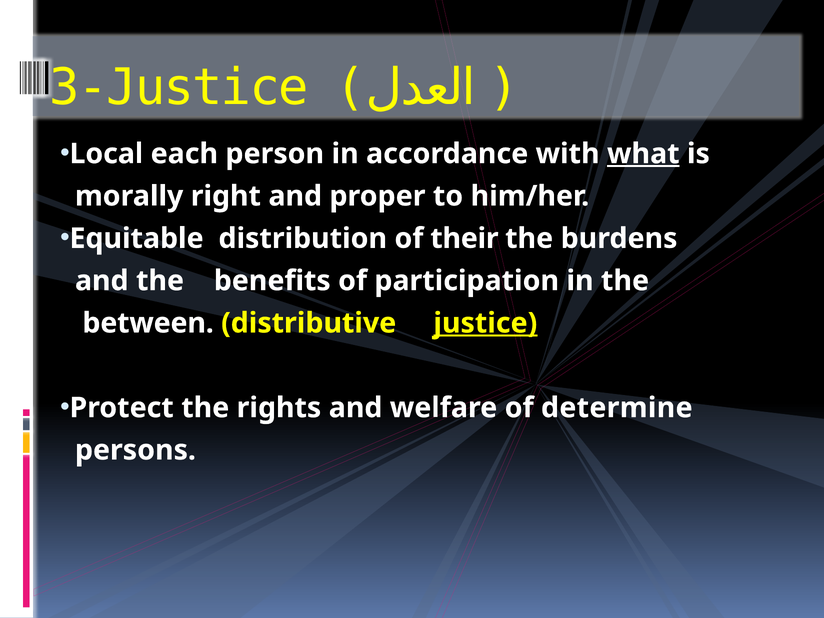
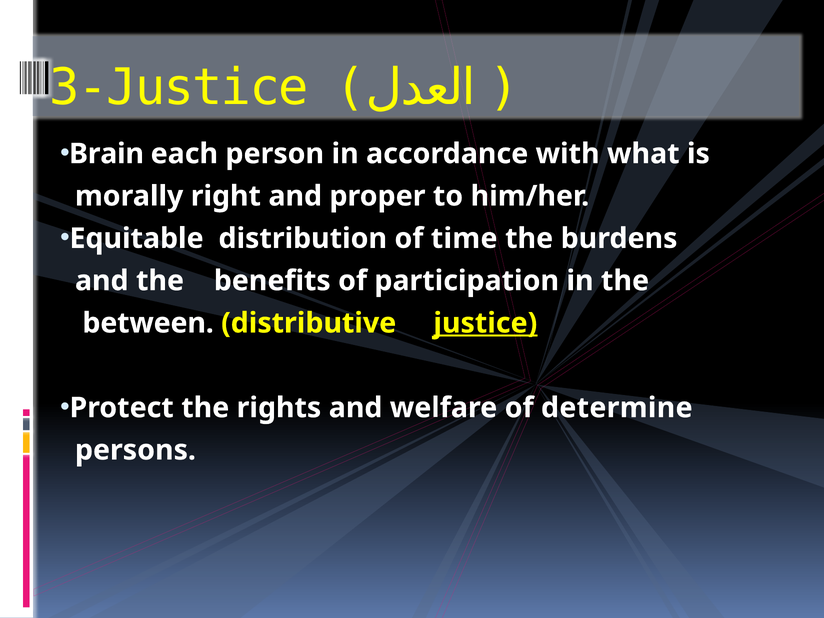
Local: Local -> Brain (106, 154)
what underline: present -> none (643, 154)
their: their -> time (464, 238)
